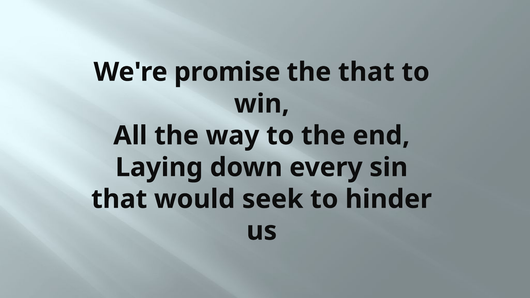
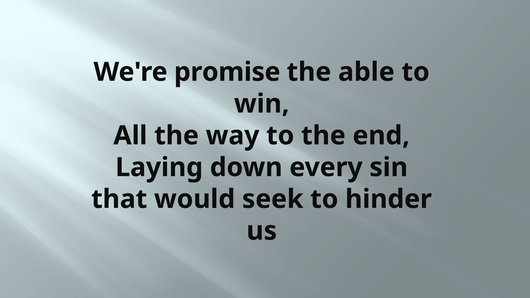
the that: that -> able (366, 72)
